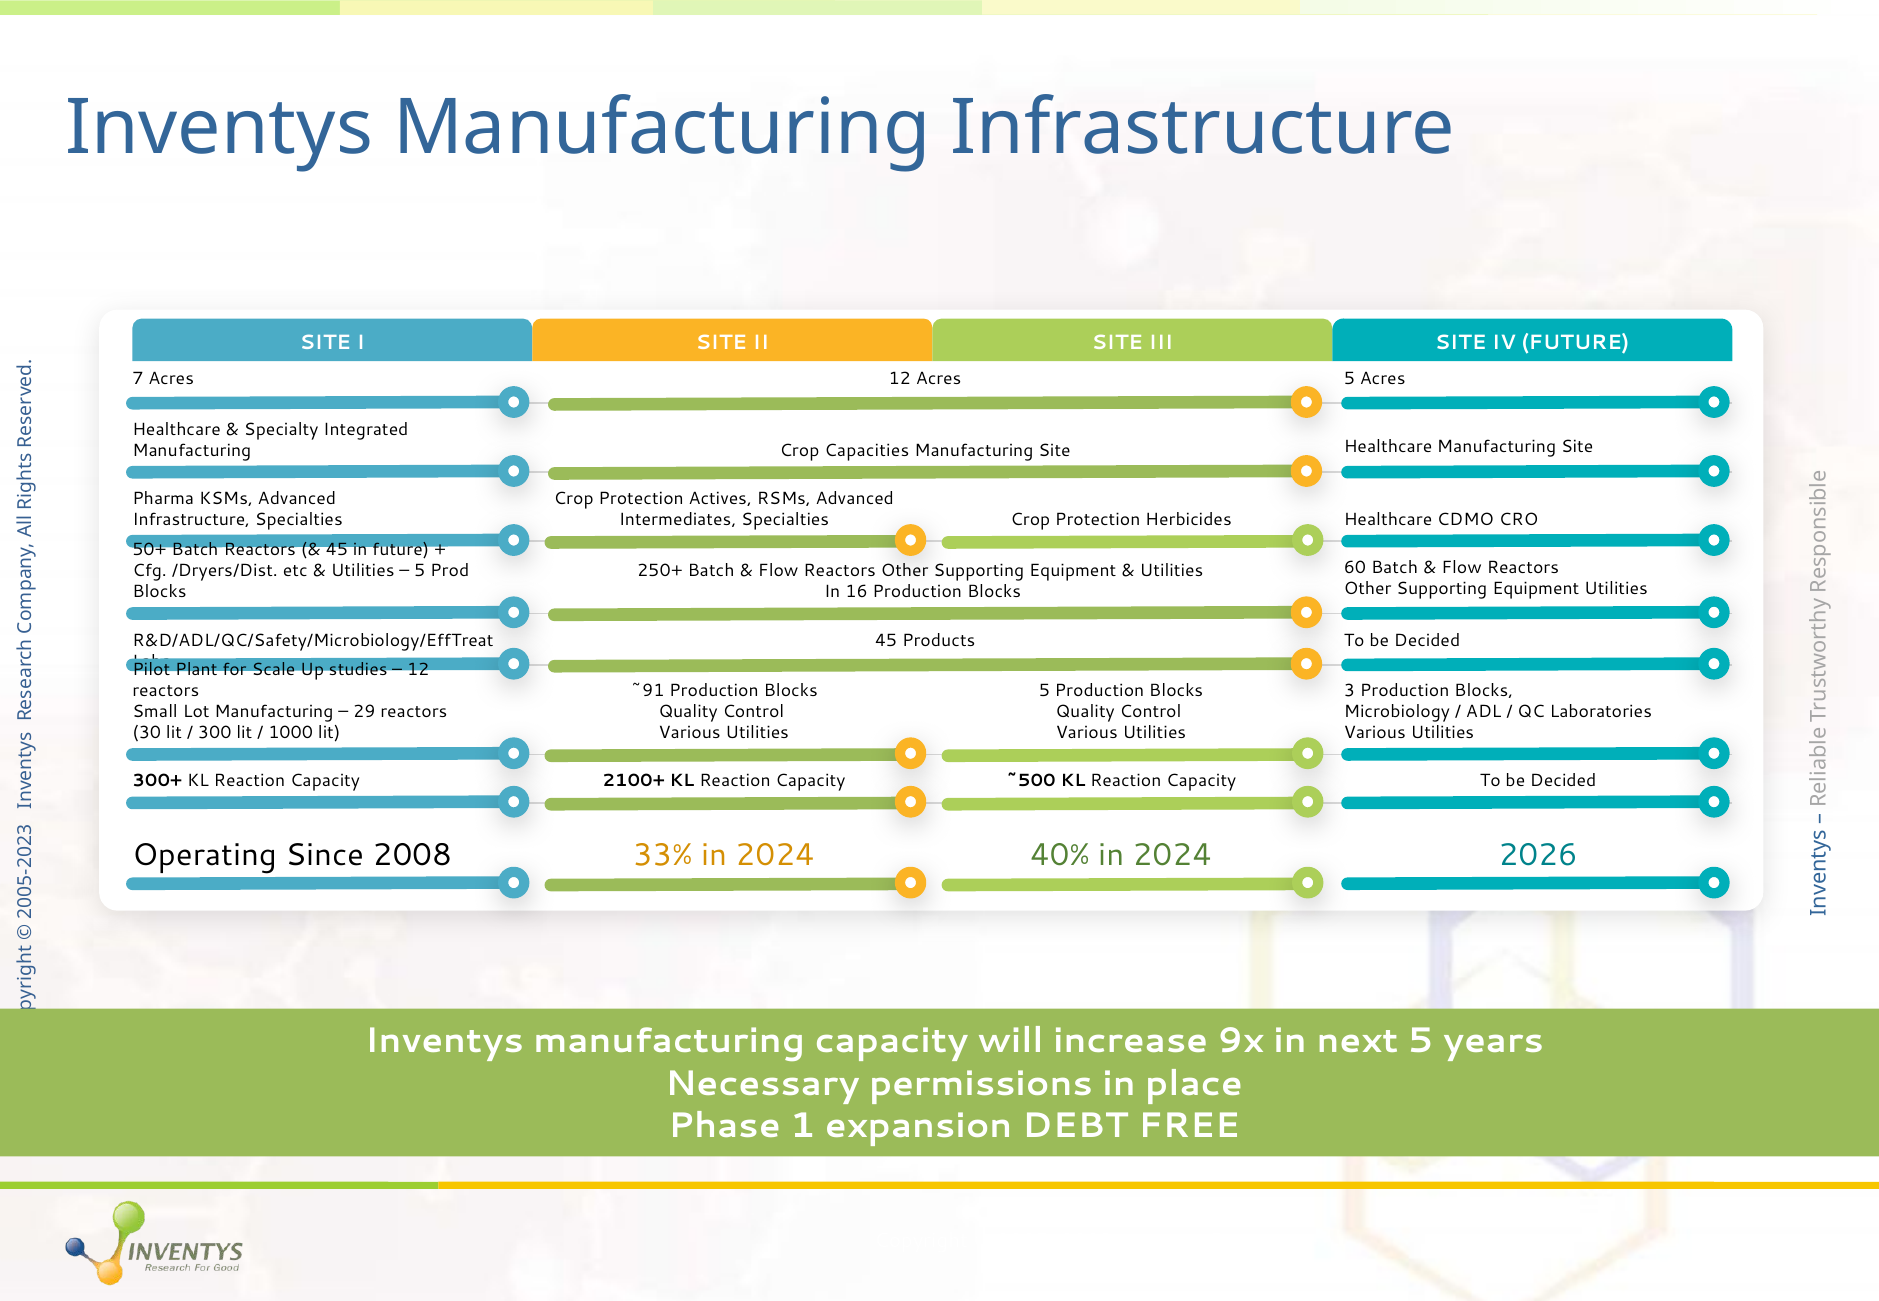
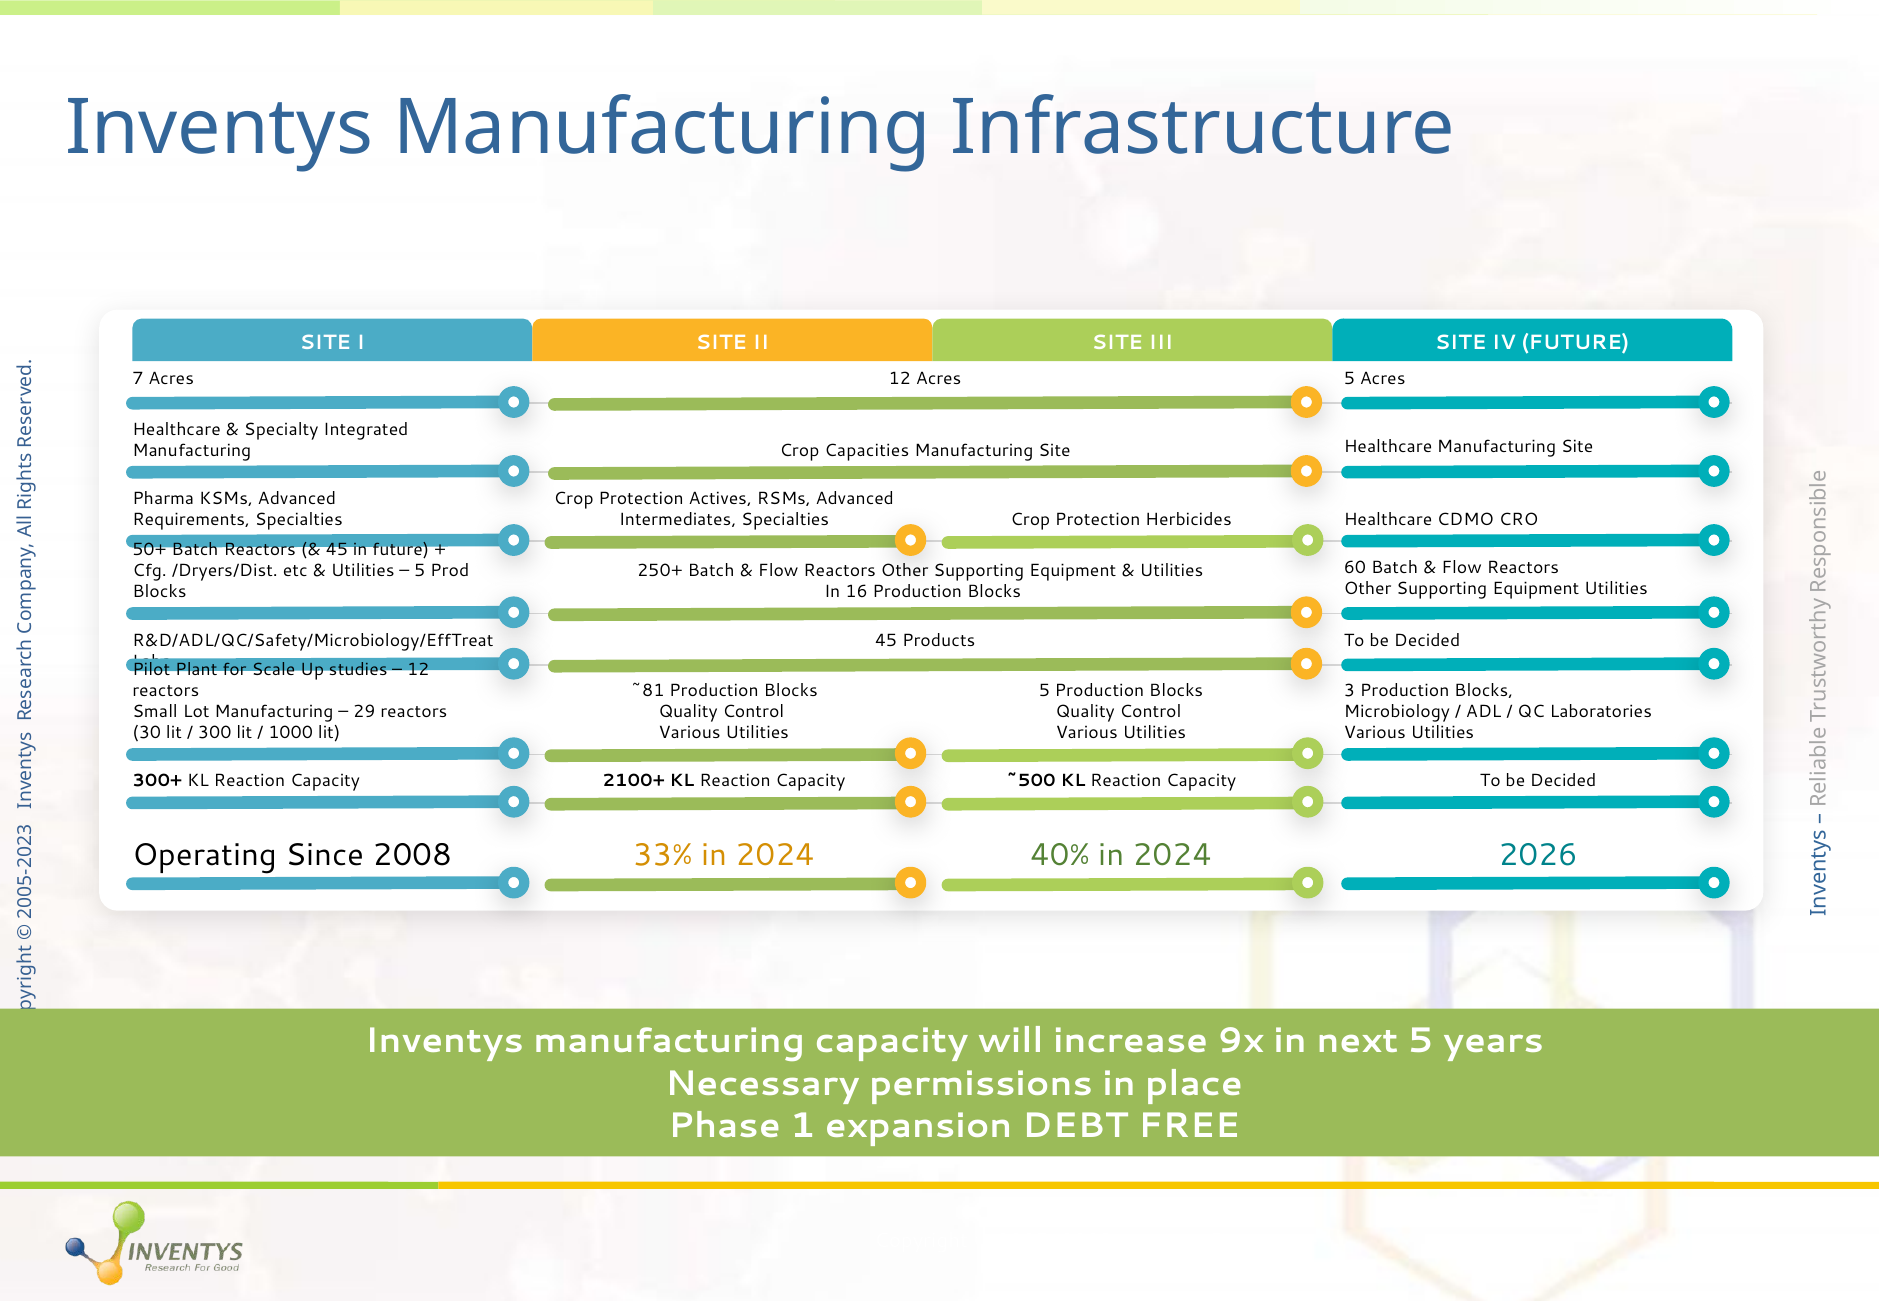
Infrastructure: Infrastructure -> Requirements (191, 519)
~91: ~91 -> ~81 (647, 690)
